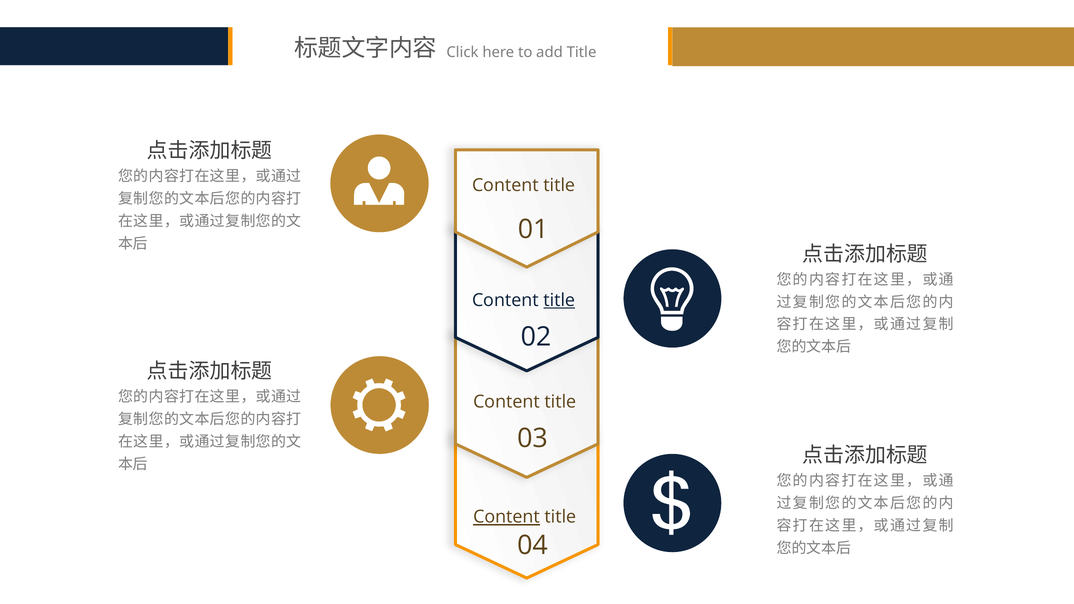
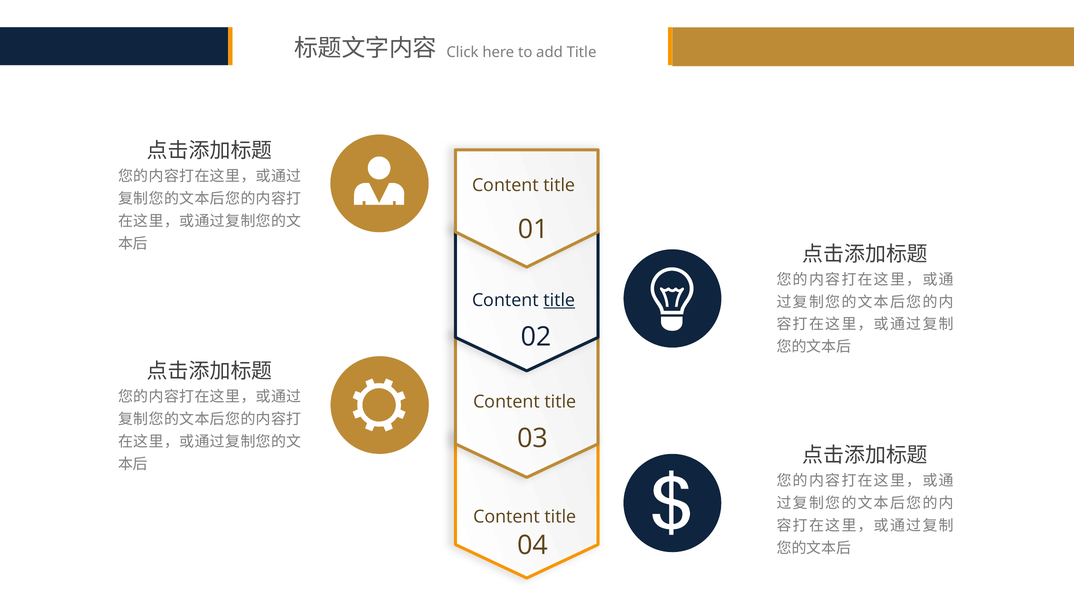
Content underline: present -> none (506, 517)
